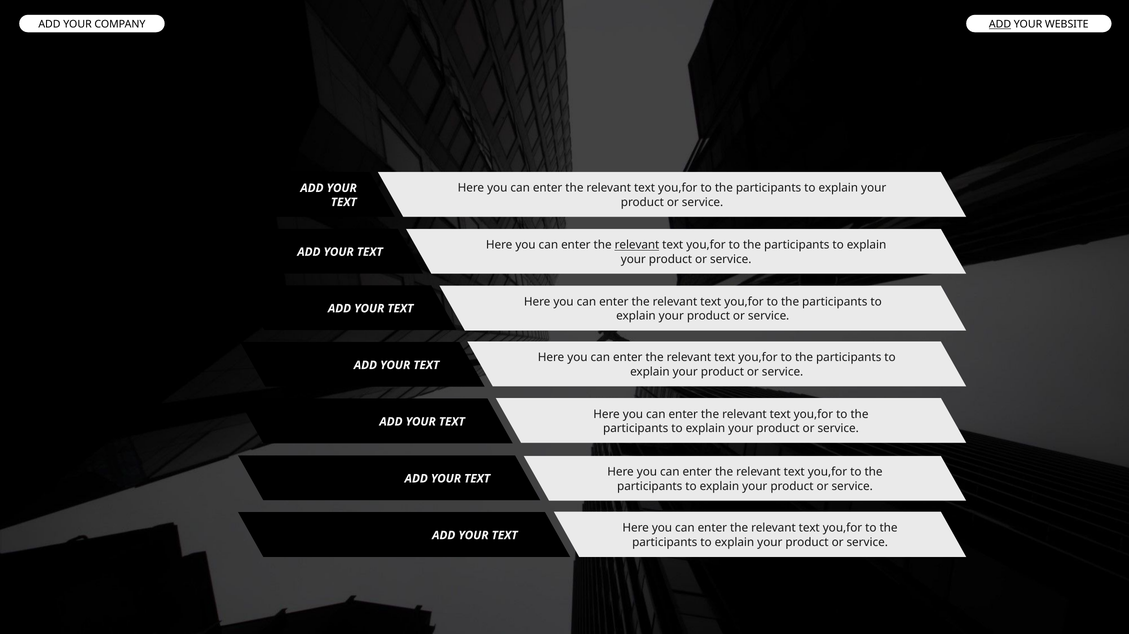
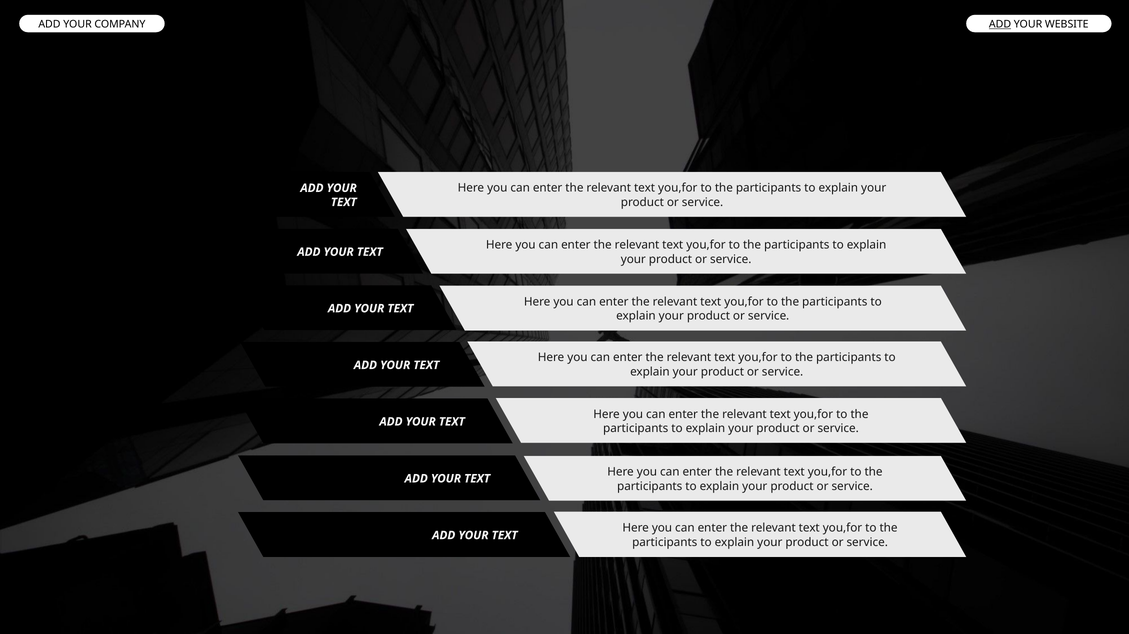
relevant underline: present -> none (637, 245)
